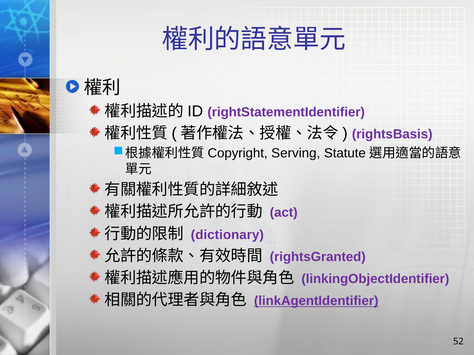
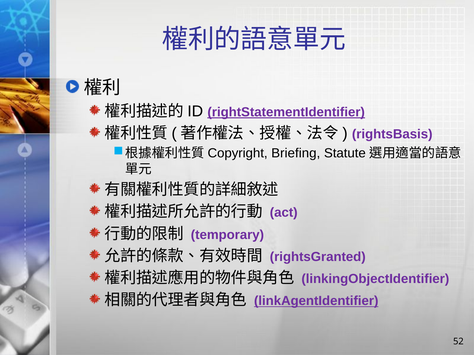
rightStatementIdentifier underline: none -> present (286, 112)
Serving: Serving -> Briefing (296, 153)
dictionary: dictionary -> temporary (227, 235)
